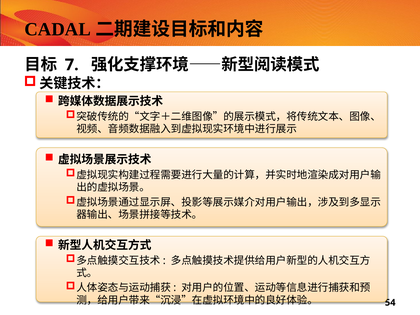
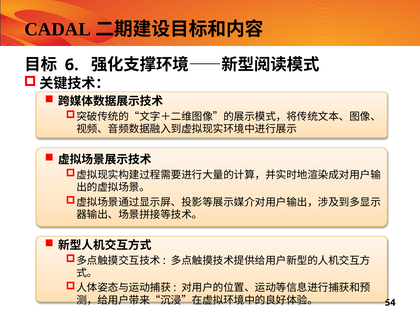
7: 7 -> 6 (72, 65)
